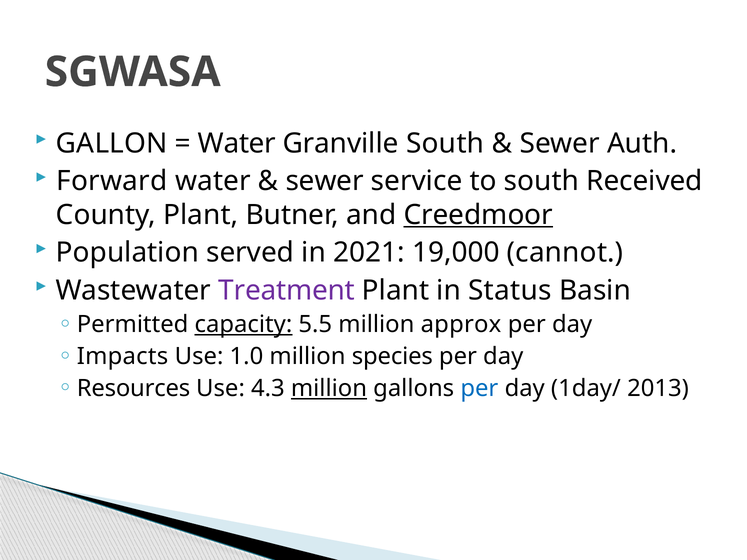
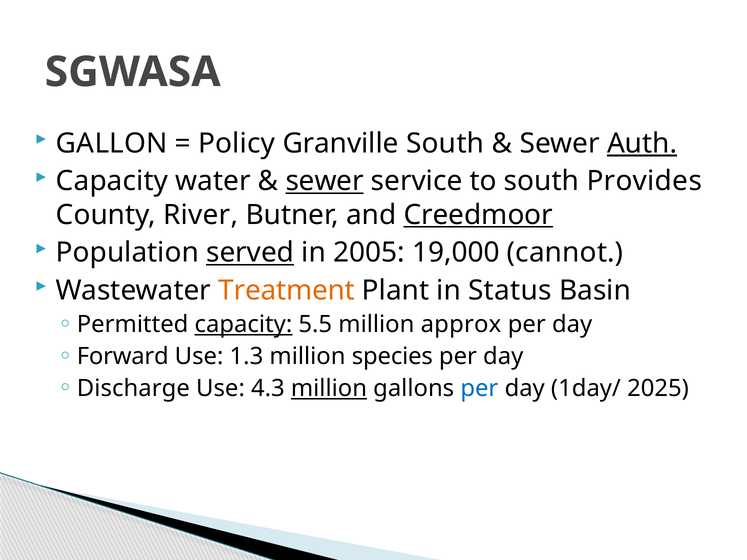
Water: Water -> Policy (237, 143)
Auth underline: none -> present (642, 143)
Forward: Forward -> Capacity (112, 181)
sewer underline: none -> present (325, 181)
Received: Received -> Provides (644, 181)
County Plant: Plant -> River (201, 215)
served underline: none -> present (250, 253)
2021: 2021 -> 2005 (369, 253)
Treatment colour: purple -> orange (287, 290)
Impacts: Impacts -> Forward (123, 357)
1.0: 1.0 -> 1.3 (246, 357)
Resources: Resources -> Discharge (133, 389)
2013: 2013 -> 2025 (658, 389)
